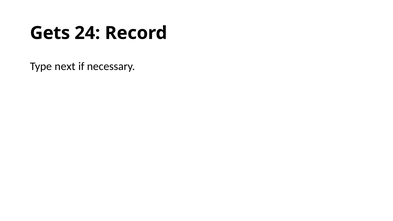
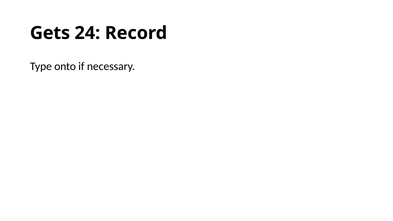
next: next -> onto (65, 66)
